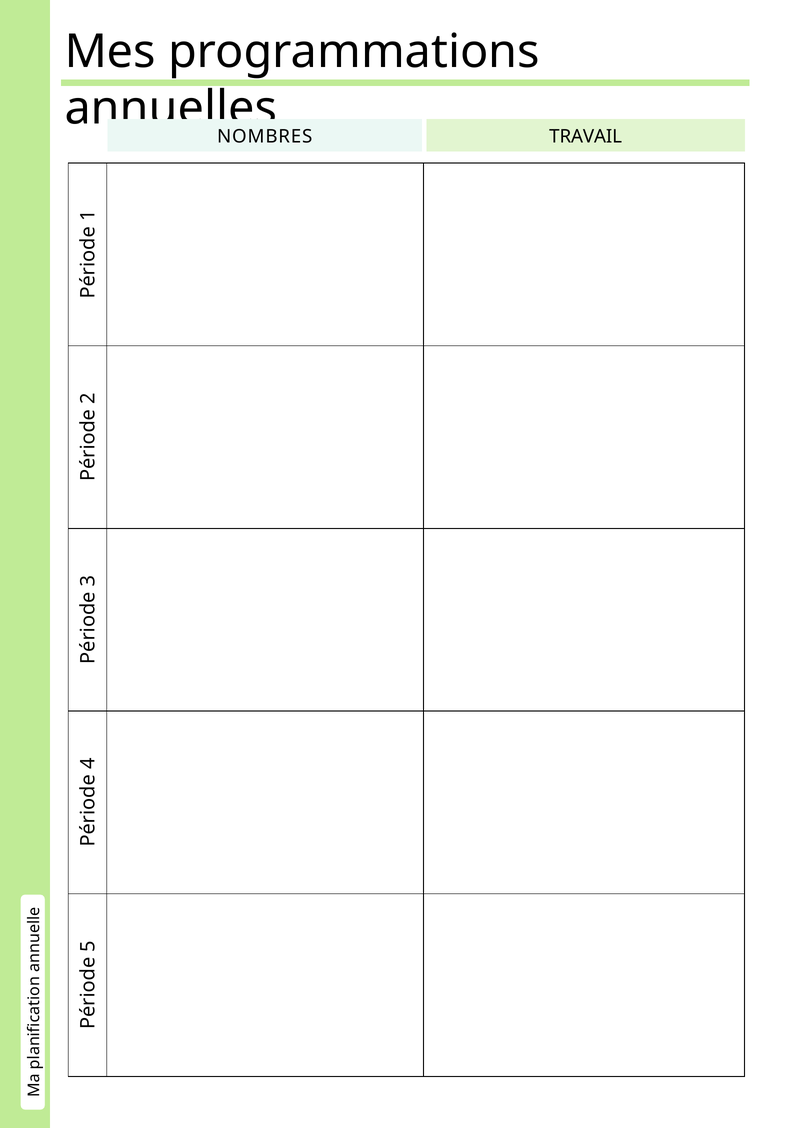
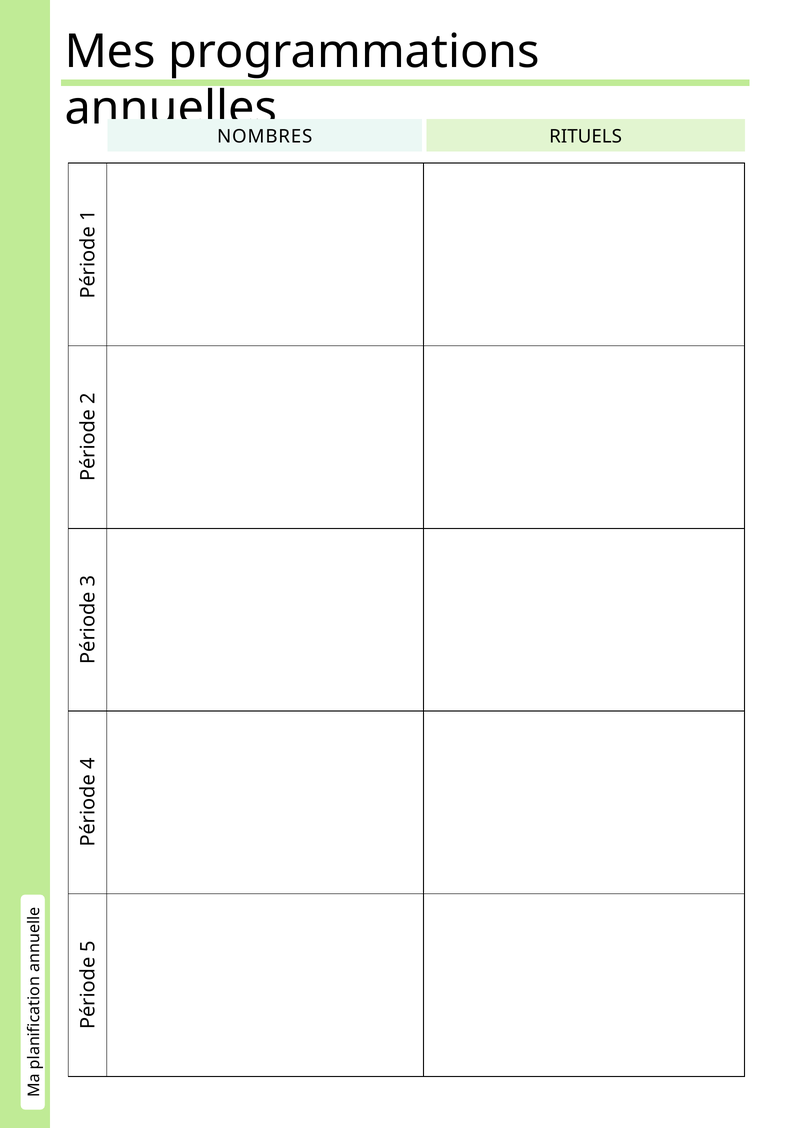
TRAVAIL: TRAVAIL -> RITUELS (586, 136)
